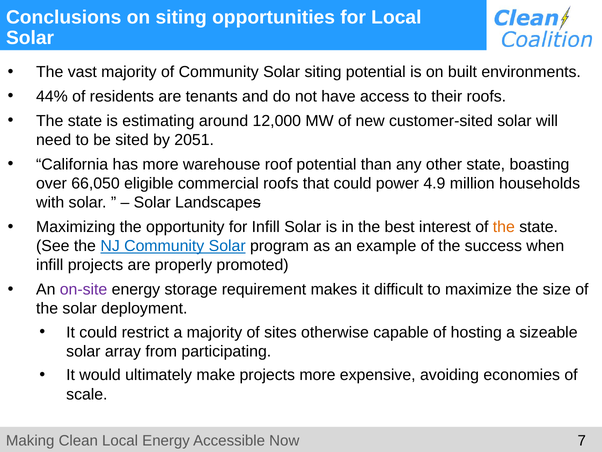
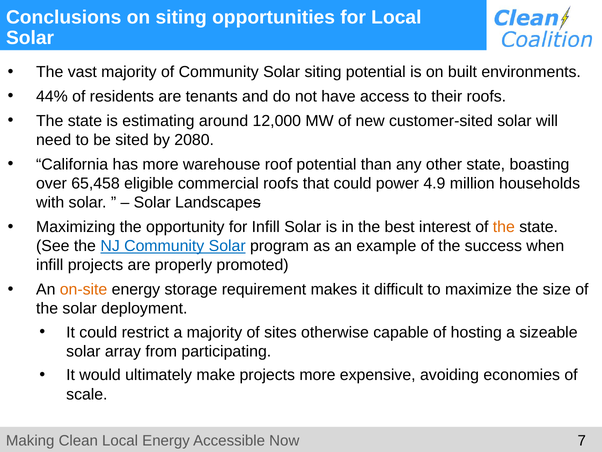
2051: 2051 -> 2080 (194, 140)
66,050: 66,050 -> 65,458 (96, 183)
on-site colour: purple -> orange (84, 289)
